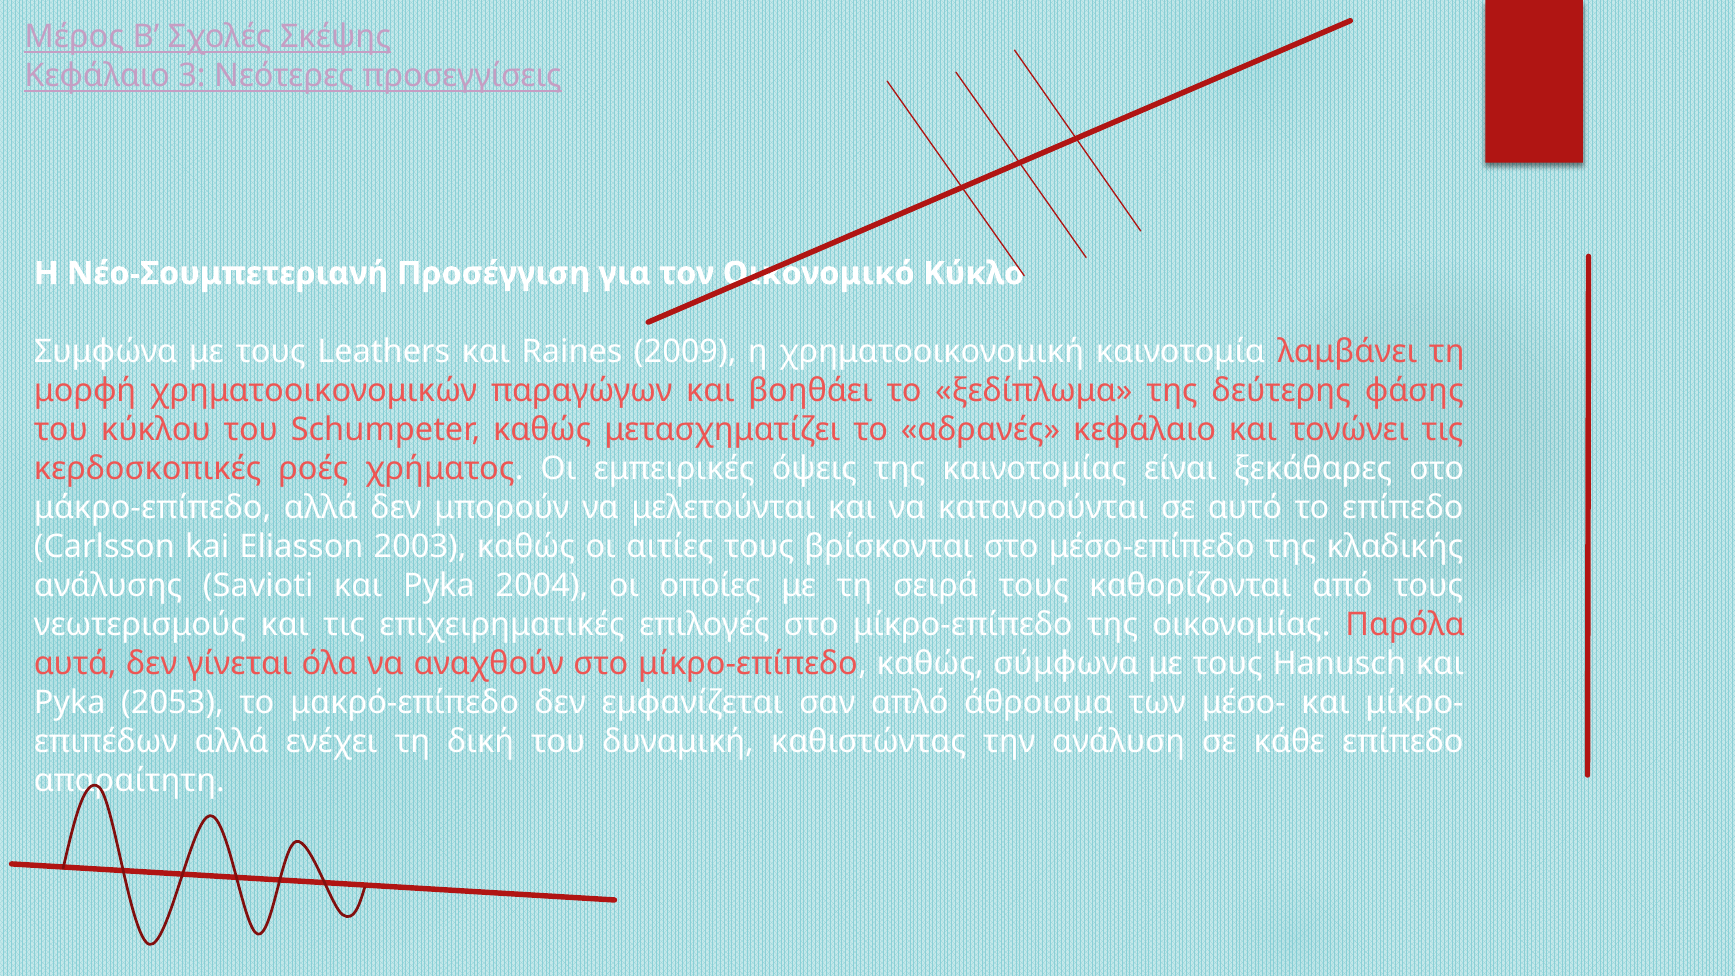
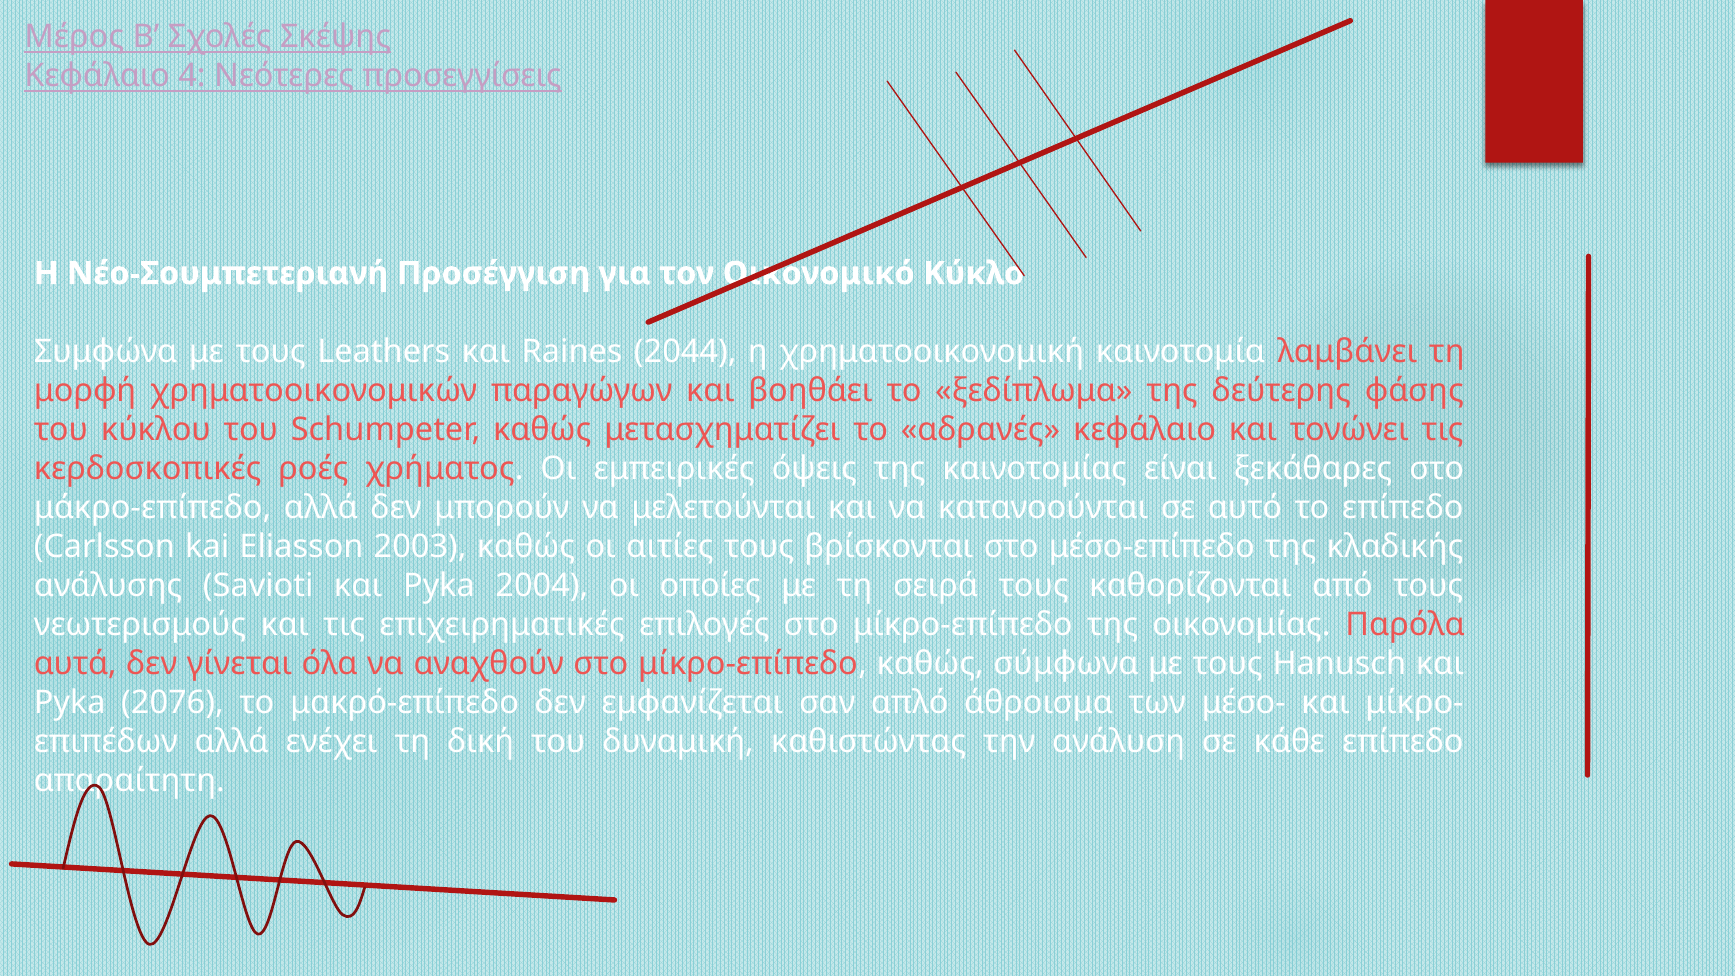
3: 3 -> 4 (192, 76)
2009: 2009 -> 2044 (685, 352)
2053: 2053 -> 2076 (172, 703)
